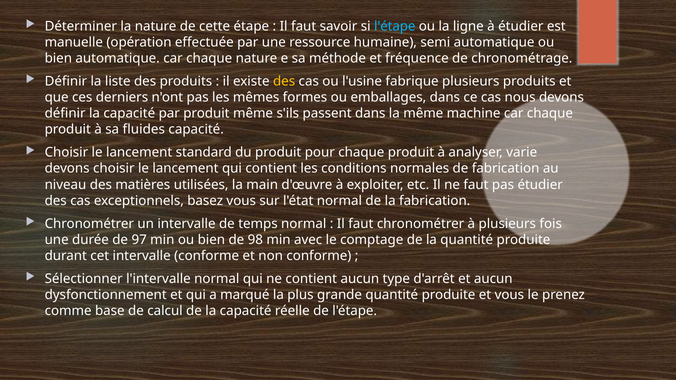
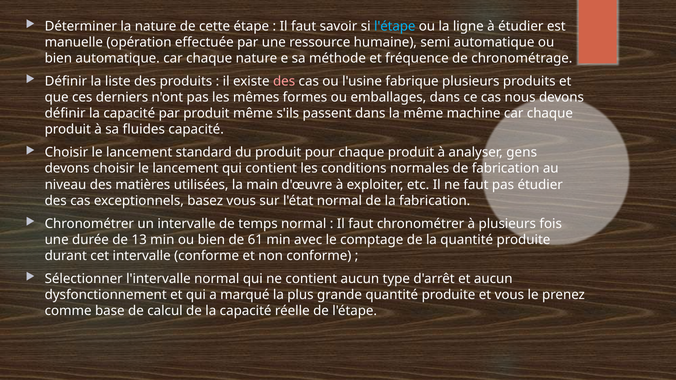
des colour: yellow -> pink (284, 81)
varie: varie -> gens (522, 153)
97: 97 -> 13 (139, 240)
98: 98 -> 61 (255, 240)
